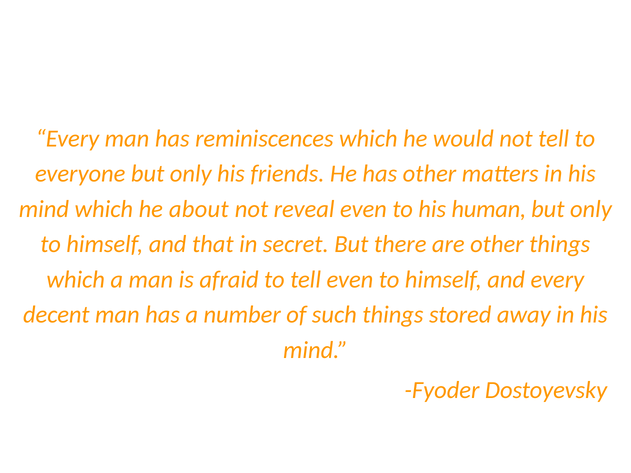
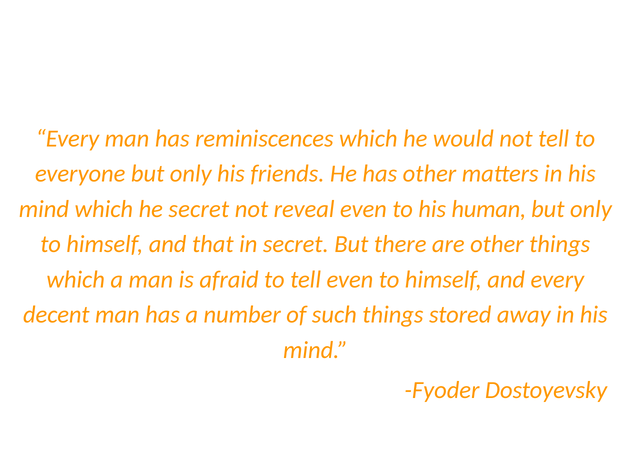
he about: about -> secret (199, 209)
